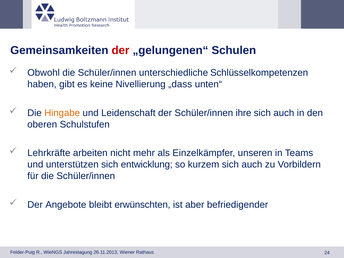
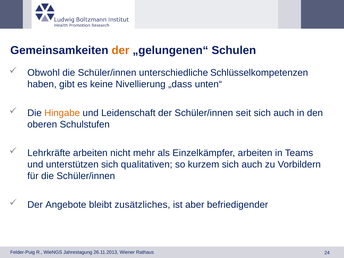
der colour: red -> orange (120, 50)
ihre: ihre -> seit (243, 113)
Einzelkämpfer unseren: unseren -> arbeiten (255, 153)
entwicklung: entwicklung -> qualitativen (147, 165)
erwünschten: erwünschten -> zusätzliches (142, 205)
